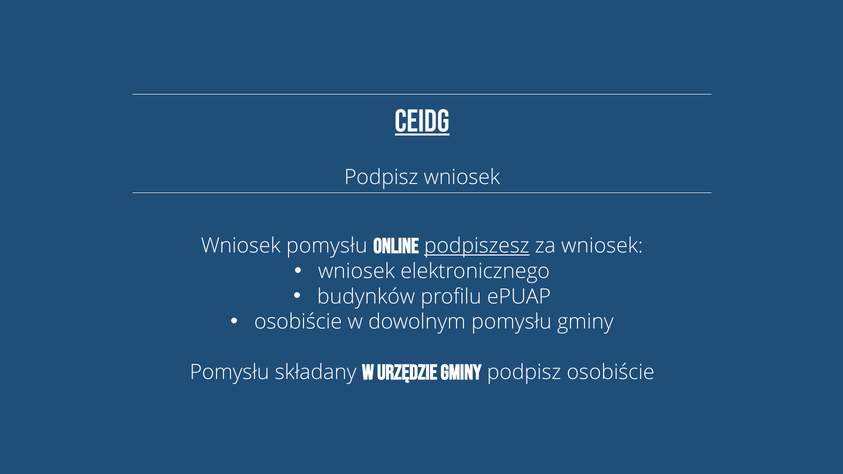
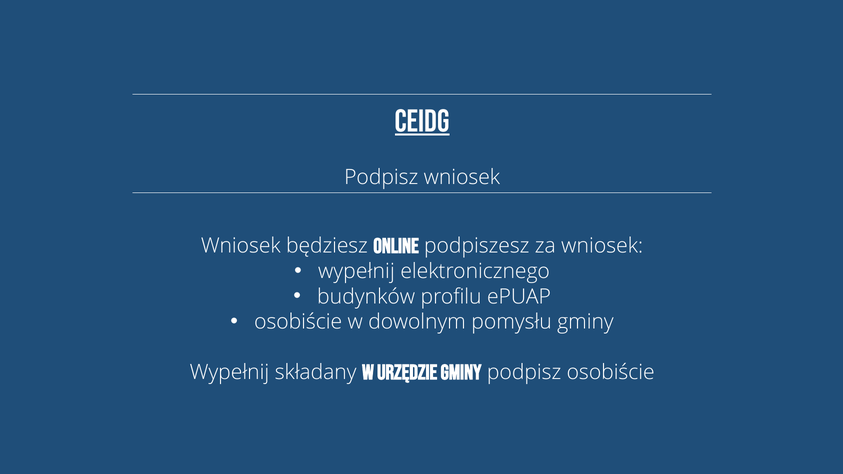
Wniosek pomysłu: pomysłu -> będziesz (327, 246)
podpiszesz underline: present -> none (477, 246)
wniosek: wniosek -> wypełnij (356, 271)
Pomysłu: Pomysłu -> Wypełnij (229, 373)
